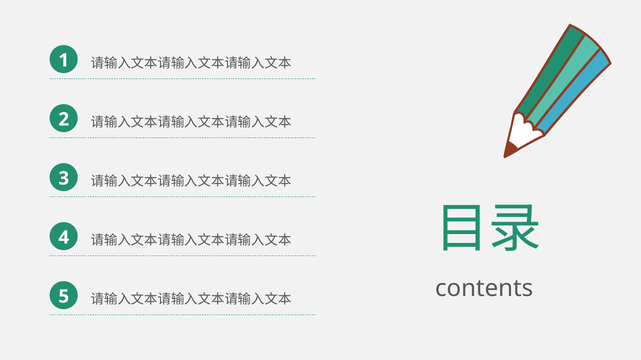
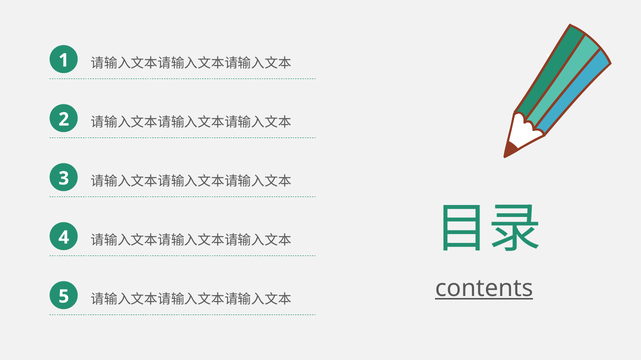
contents underline: none -> present (484, 289)
